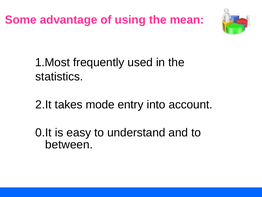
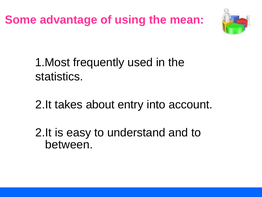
mode: mode -> about (100, 104)
0.It: 0.It -> 2.It (43, 132)
